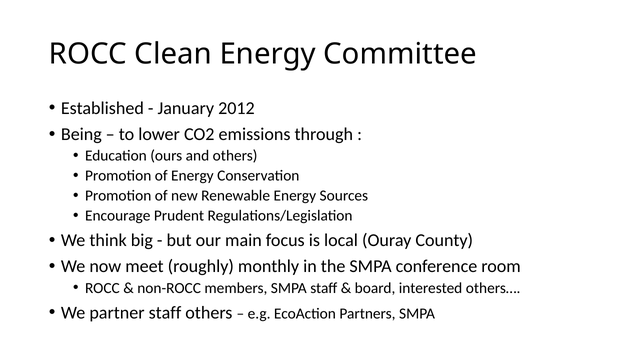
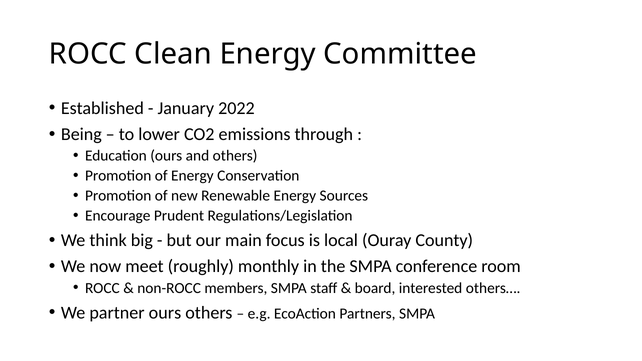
2012: 2012 -> 2022 (236, 108)
partner staff: staff -> ours (165, 313)
